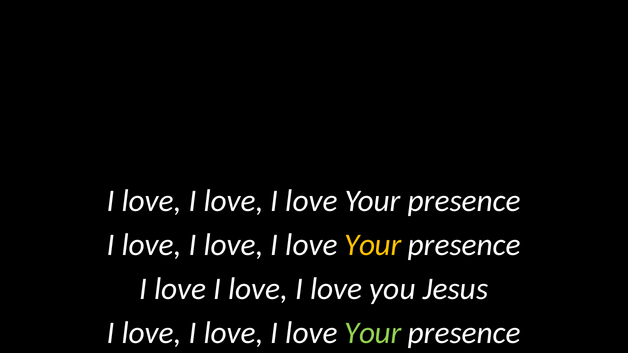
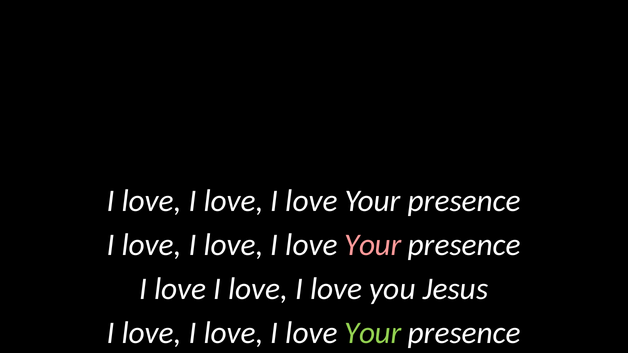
Your colour: yellow -> pink (373, 245)
